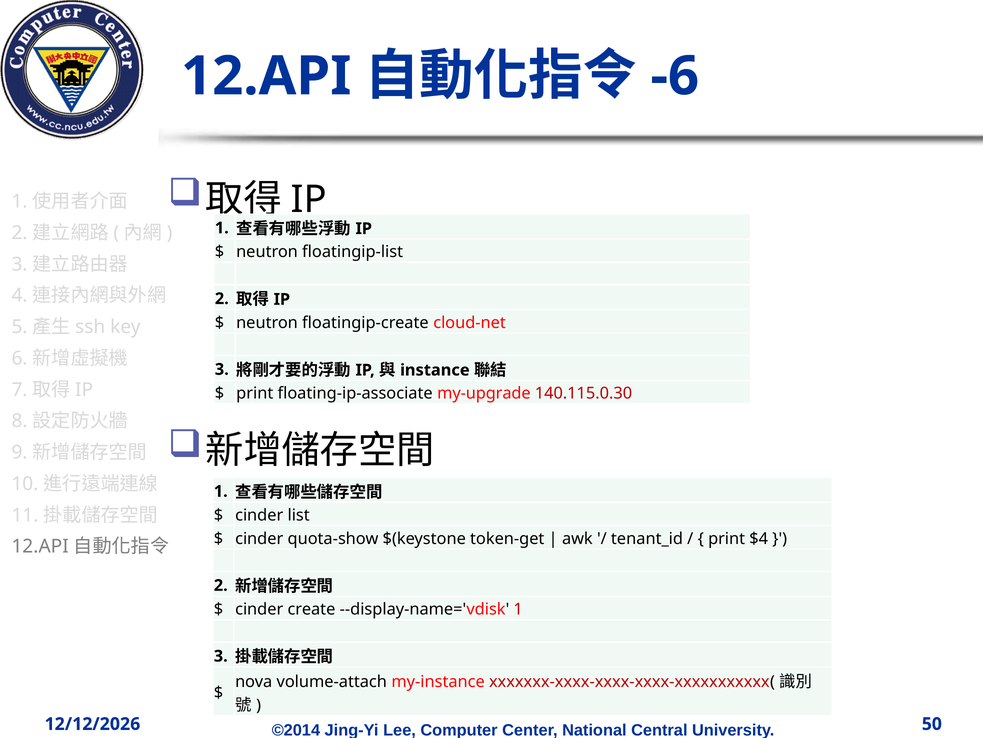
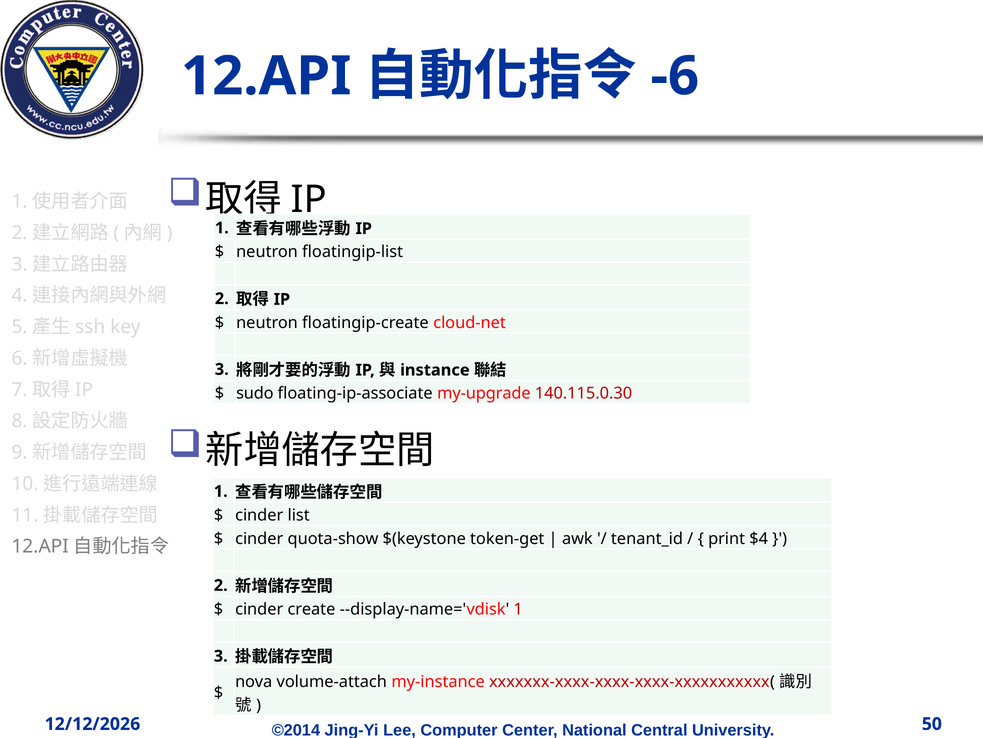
print: print -> sudo (255, 393)
